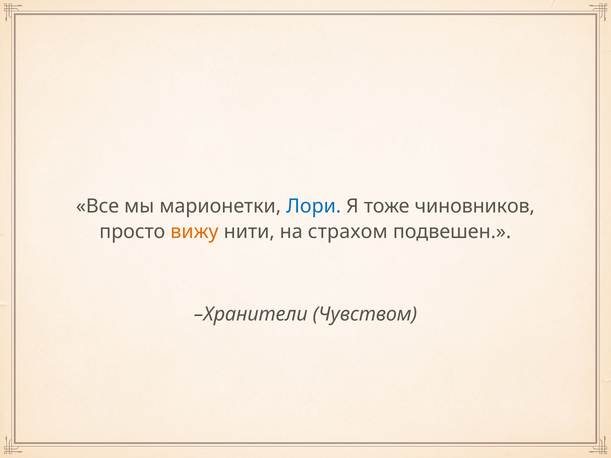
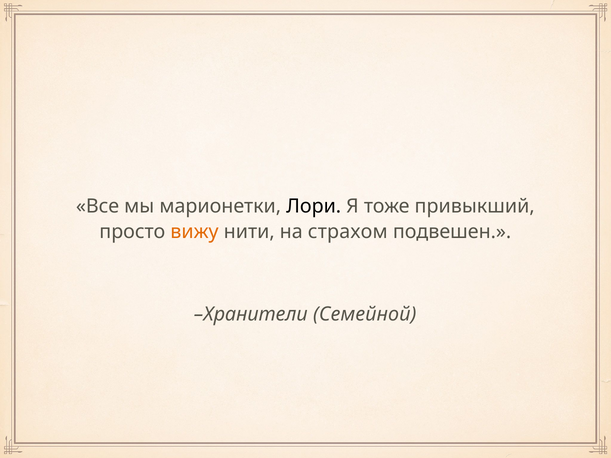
Лори colour: blue -> black (314, 206)
чиновников: чиновников -> привыкший (475, 206)
Чувством: Чувством -> Семейной (365, 314)
